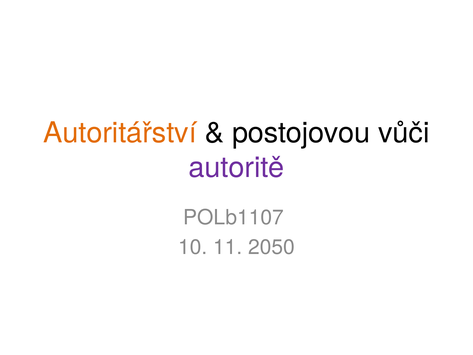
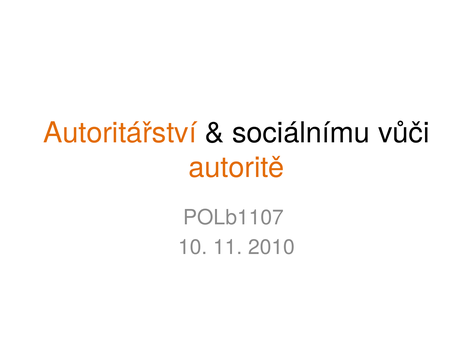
postojovou: postojovou -> sociálnímu (301, 133)
autoritě colour: purple -> orange (236, 168)
2050: 2050 -> 2010 (272, 247)
